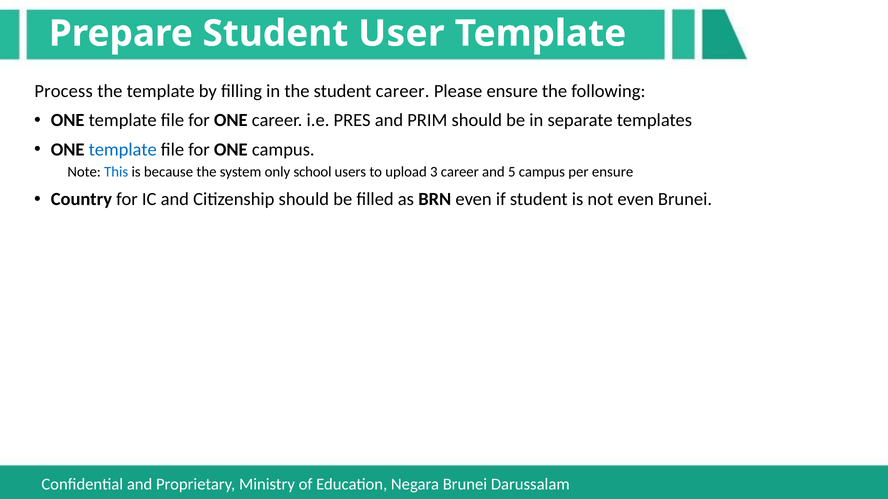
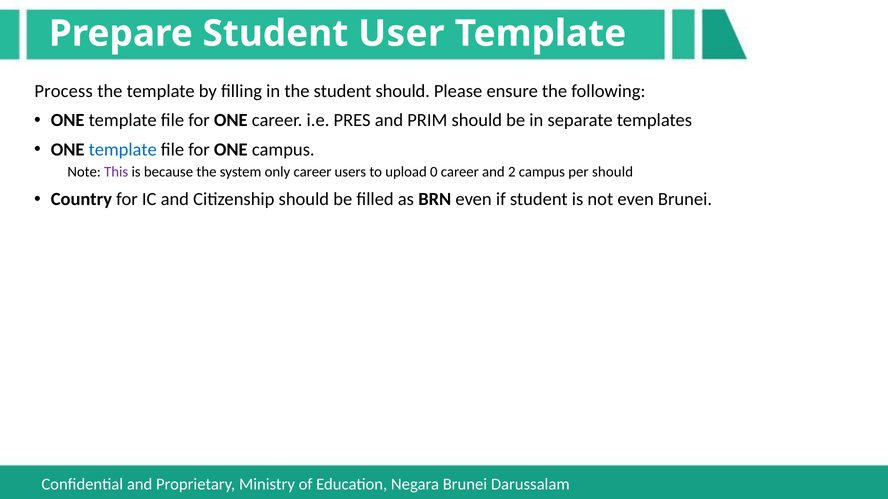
student career: career -> should (403, 91)
This colour: blue -> purple (116, 172)
only school: school -> career (312, 172)
3: 3 -> 0 (434, 172)
5: 5 -> 2 (512, 172)
per ensure: ensure -> should (613, 172)
